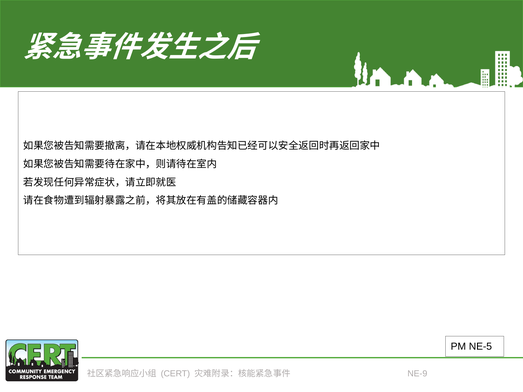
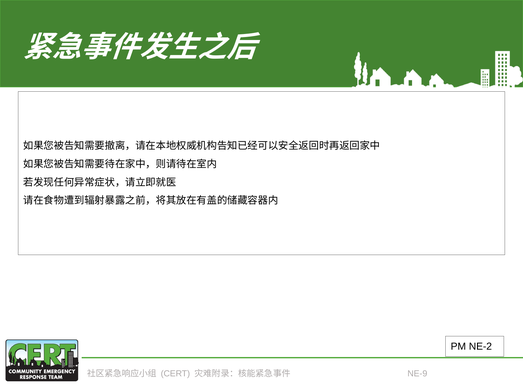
NE-5: NE-5 -> NE-2 (480, 347)
